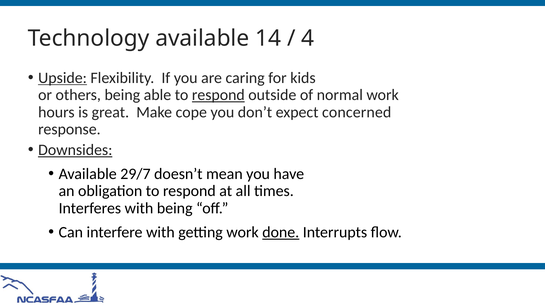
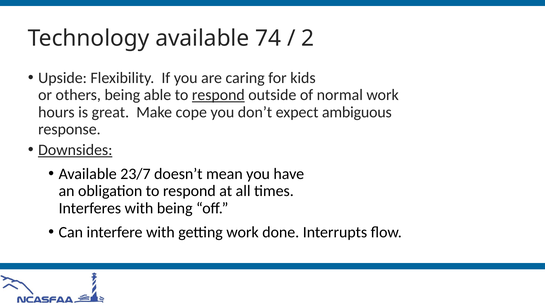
14: 14 -> 74 (268, 38)
4: 4 -> 2 (308, 38)
Upside underline: present -> none (63, 78)
concerned: concerned -> ambiguous (357, 112)
29/7: 29/7 -> 23/7 (135, 174)
done underline: present -> none (281, 232)
